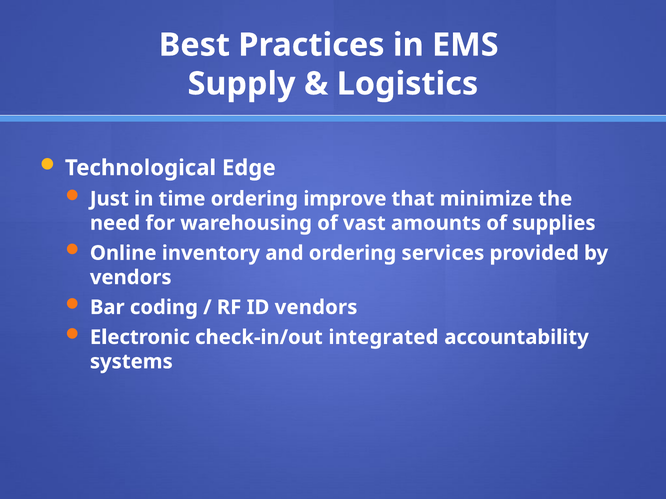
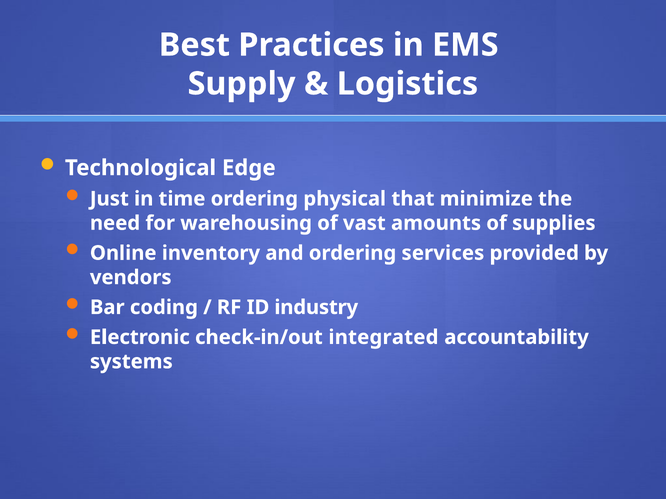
improve: improve -> physical (345, 199)
ID vendors: vendors -> industry (316, 308)
